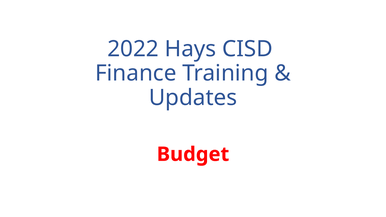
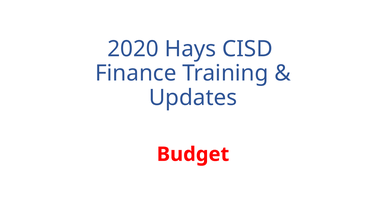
2022: 2022 -> 2020 (133, 49)
